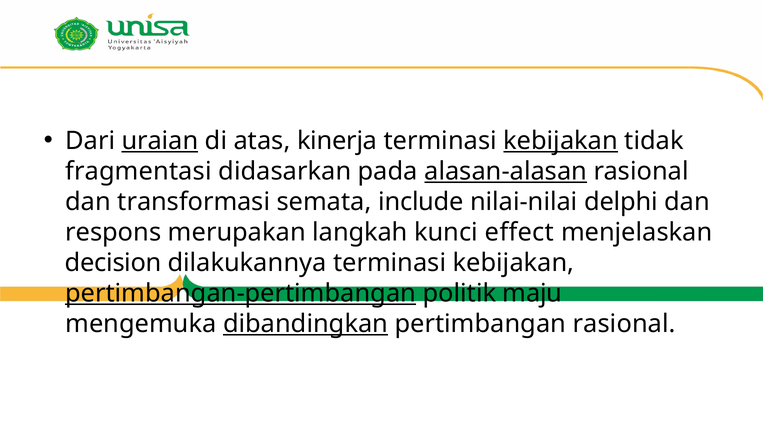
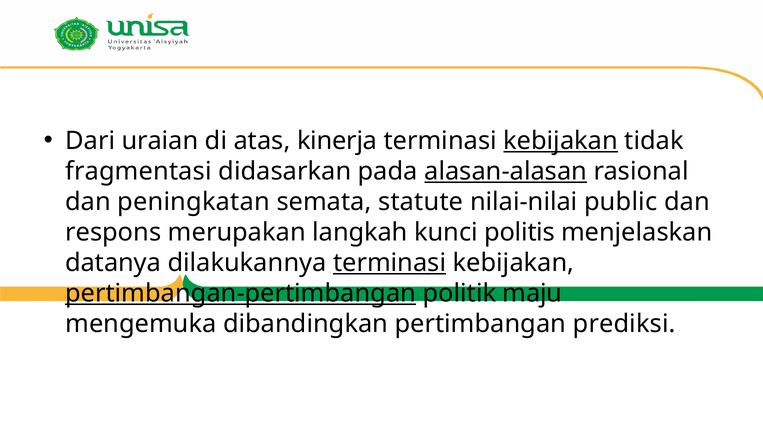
uraian underline: present -> none (160, 141)
transformasi: transformasi -> peningkatan (194, 202)
include: include -> statute (421, 202)
delphi: delphi -> public (621, 202)
effect: effect -> politis (520, 233)
decision: decision -> datanya (113, 263)
terminasi underline: none -> present (390, 263)
dibandingkan underline: present -> none (306, 324)
pertimbangan rasional: rasional -> prediksi (624, 324)
